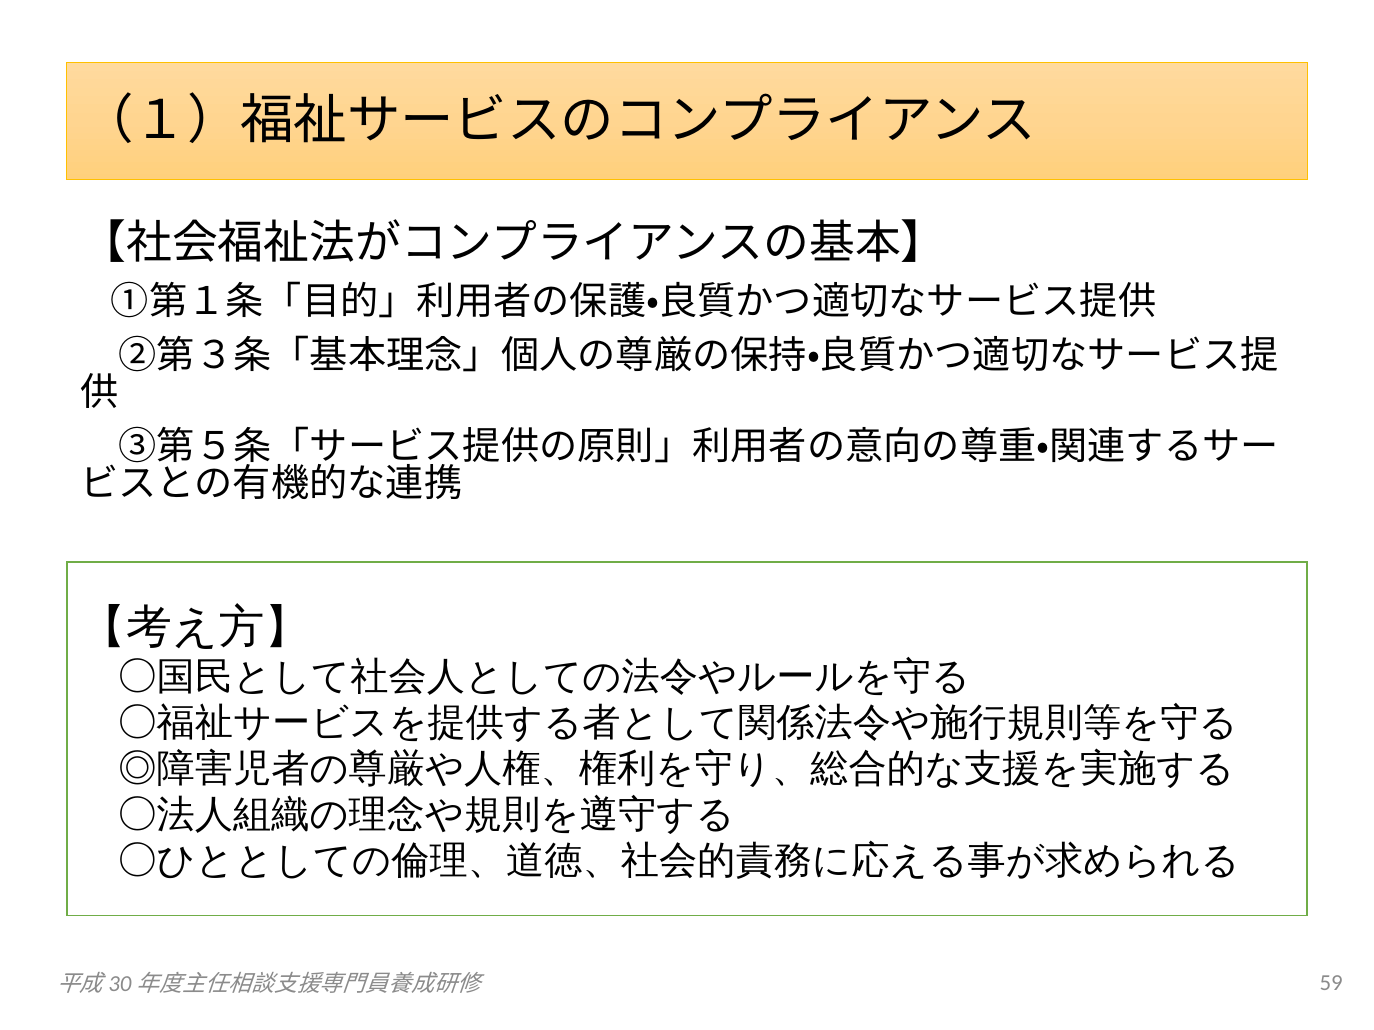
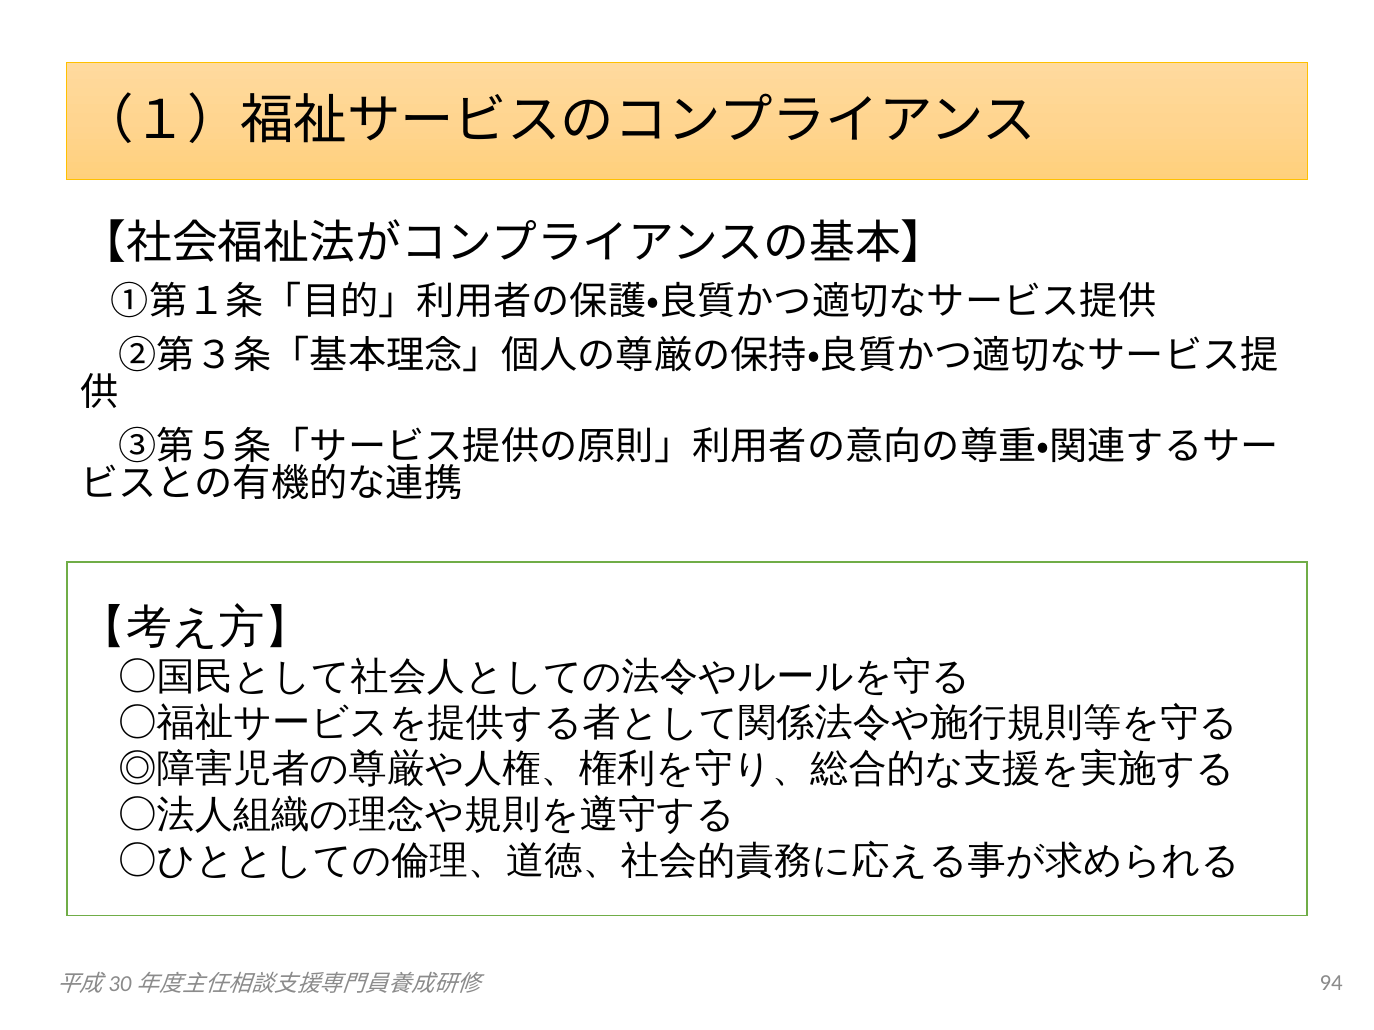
59: 59 -> 94 (1331, 984)
